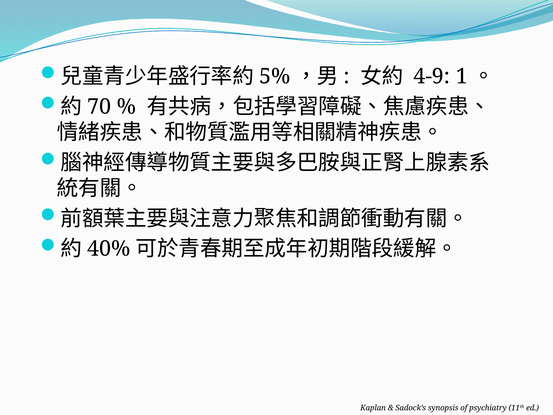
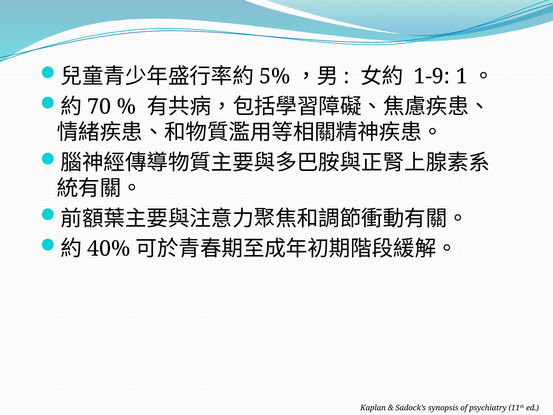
4-9: 4-9 -> 1-9 (432, 76)
